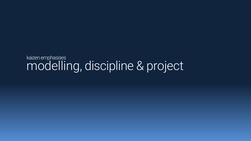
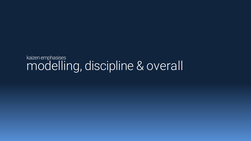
project: project -> overall (165, 66)
